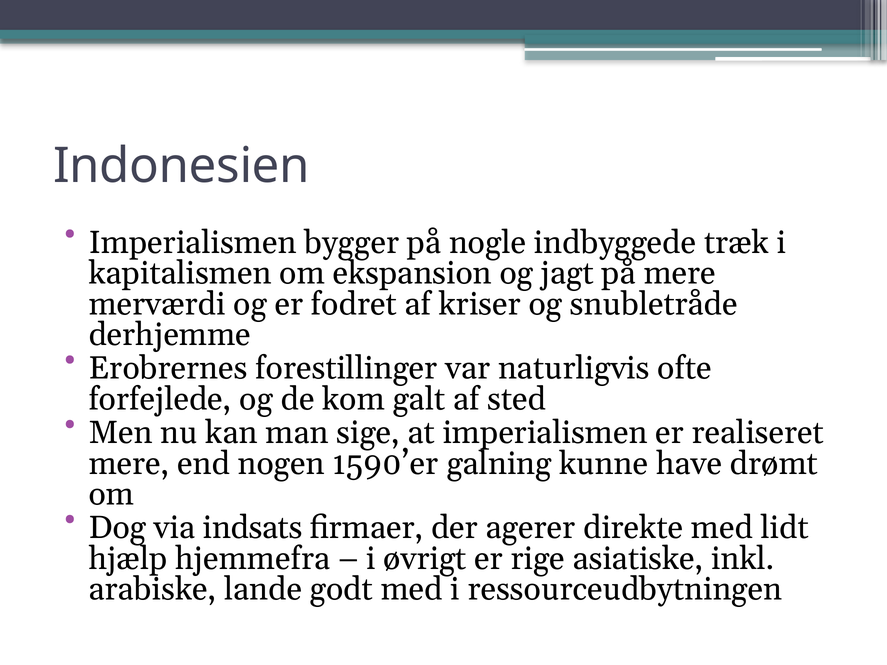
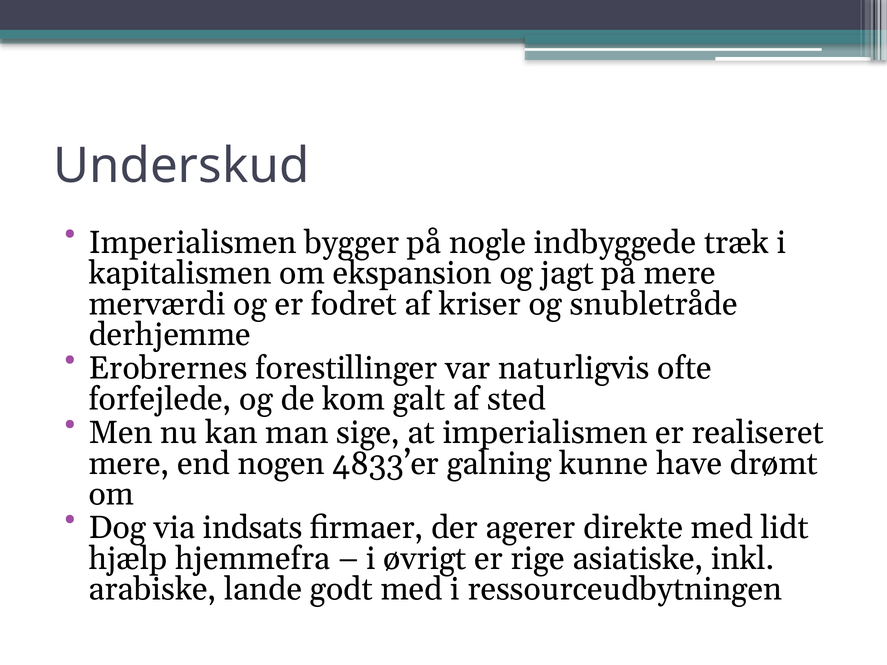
Indonesien: Indonesien -> Underskud (181, 166)
1590’er: 1590’er -> 4833’er (386, 464)
